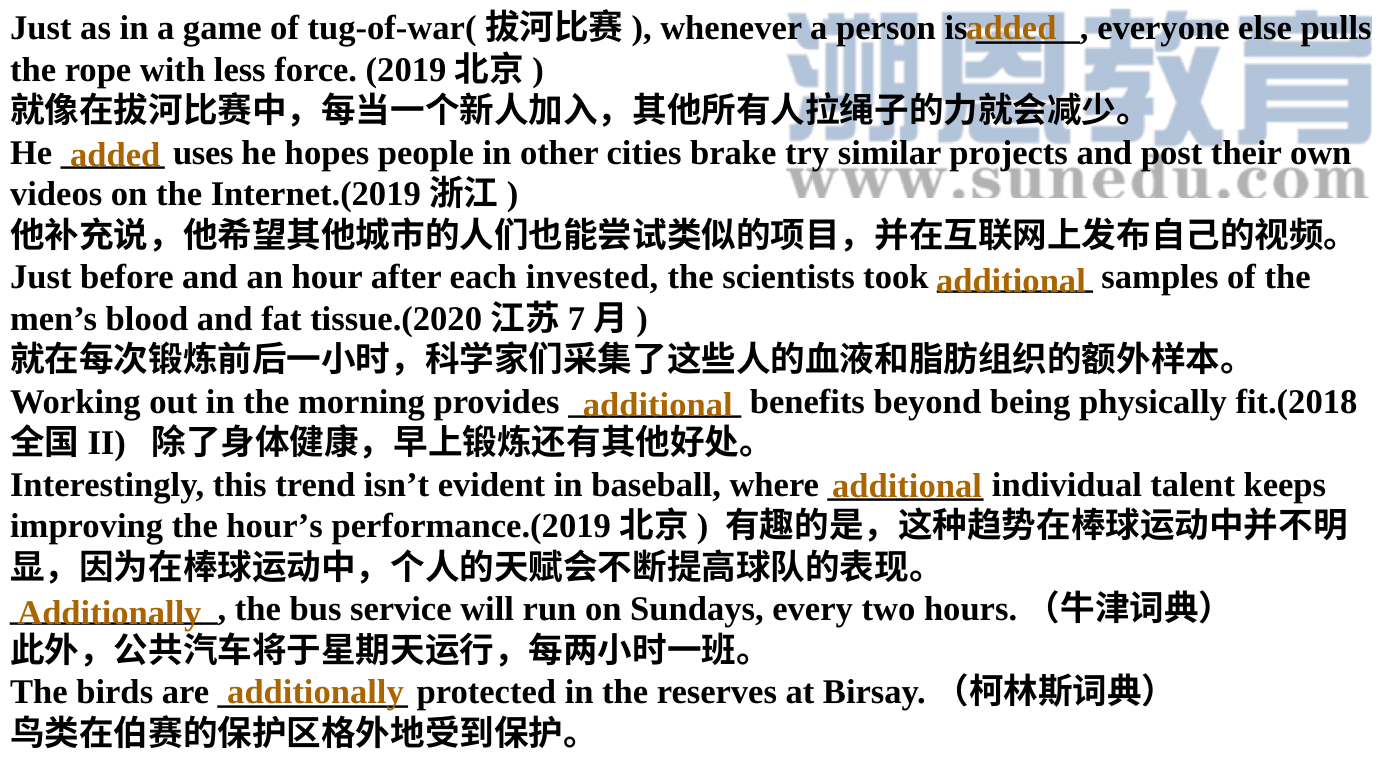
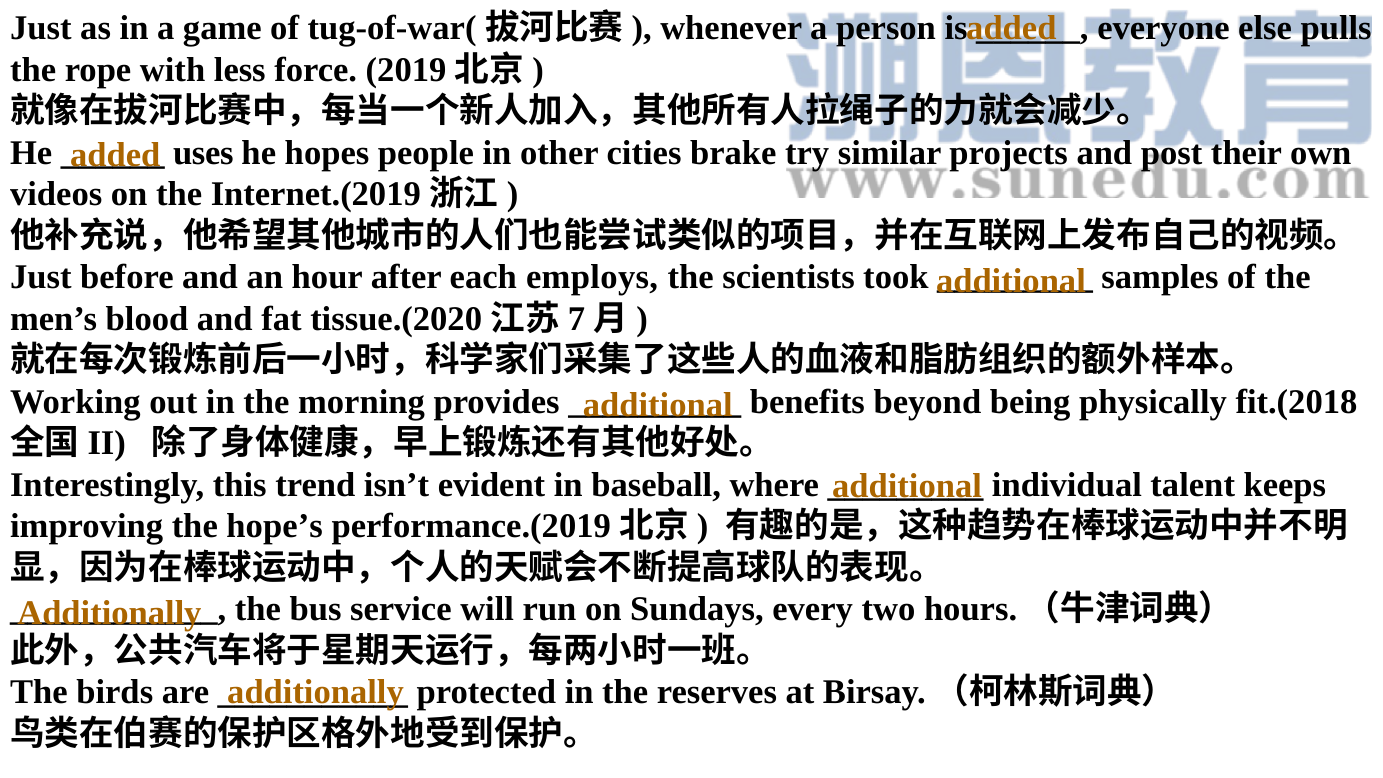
invested: invested -> employs (592, 277)
hour’s: hour’s -> hope’s (275, 526)
